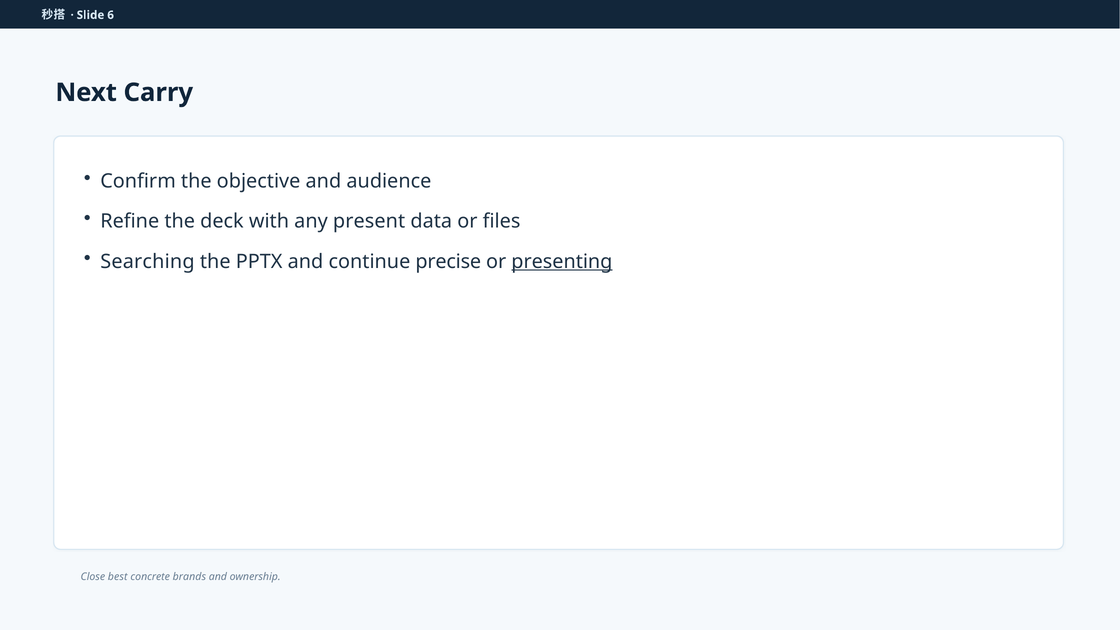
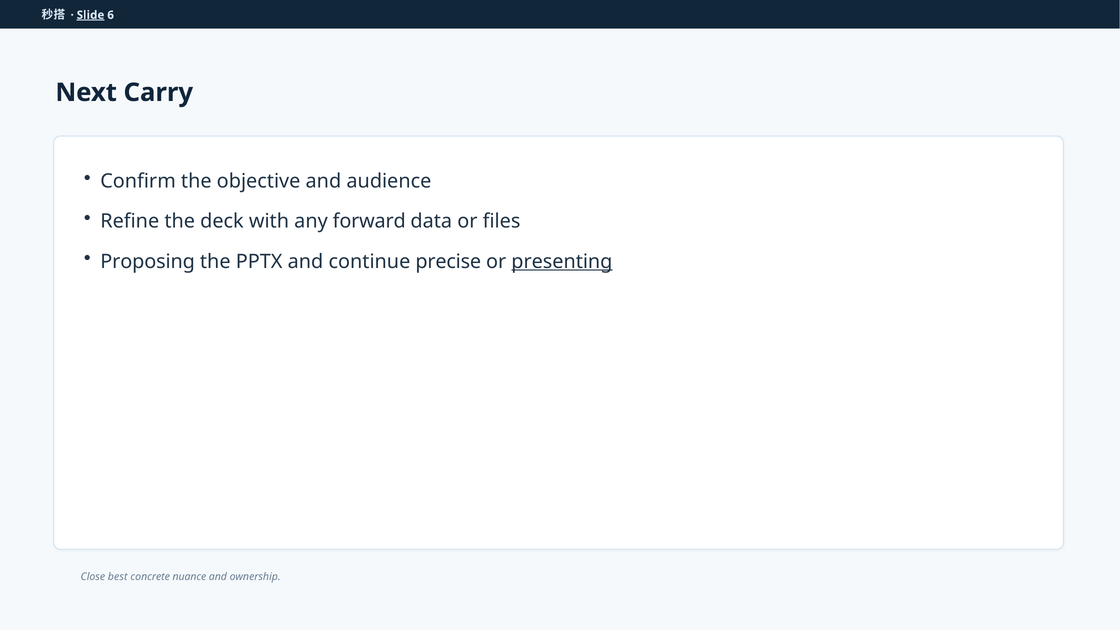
Slide underline: none -> present (91, 15)
present: present -> forward (369, 221)
Searching: Searching -> Proposing (148, 262)
brands: brands -> nuance (189, 577)
